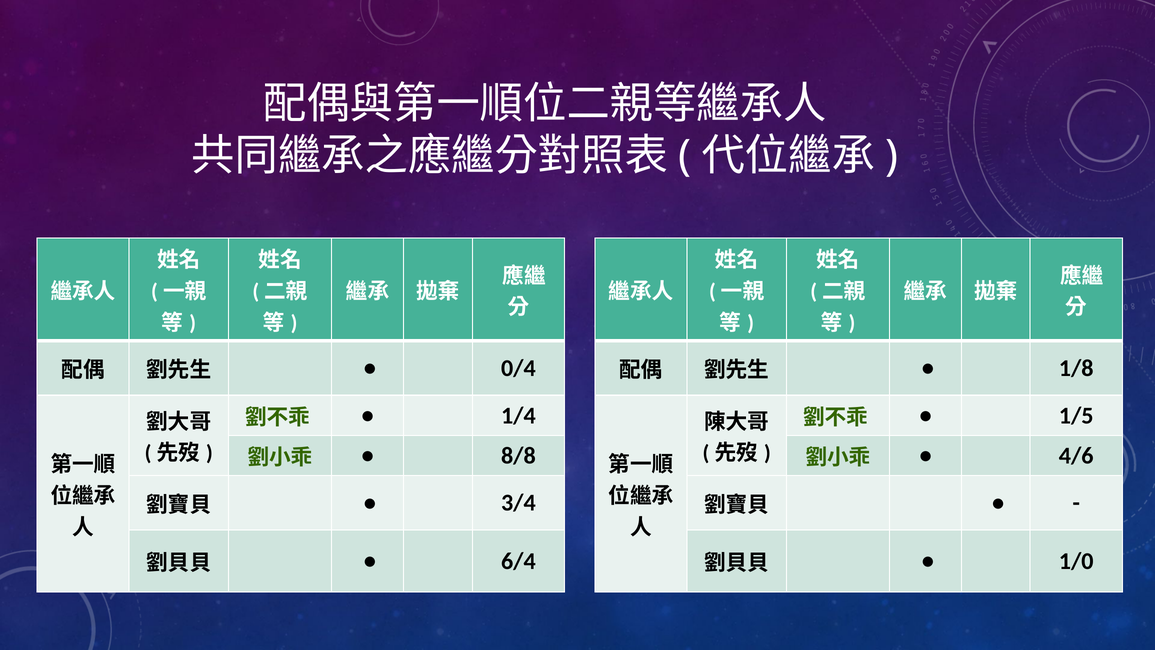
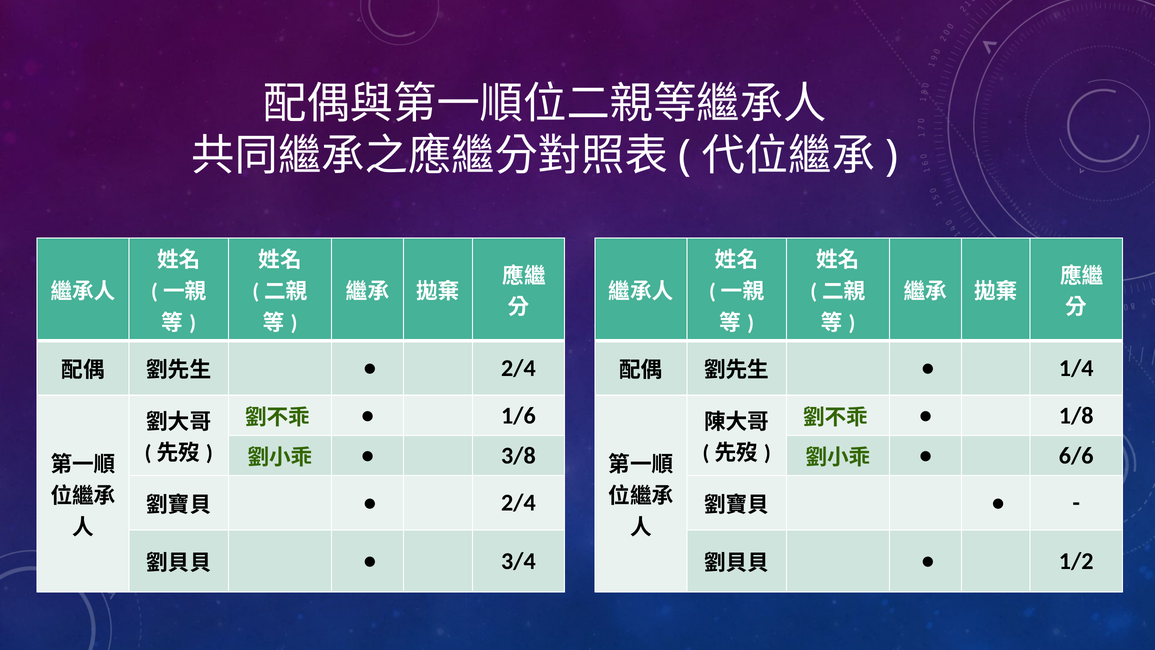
0/4: 0/4 -> 2/4 (518, 368)
1/8: 1/8 -> 1/4 (1076, 368)
1/4: 1/4 -> 1/6 (518, 415)
1/5: 1/5 -> 1/8 (1076, 415)
8/8: 8/8 -> 3/8 (518, 455)
4/6: 4/6 -> 6/6 (1076, 455)
3/4: 3/4 -> 2/4 (518, 503)
6/4: 6/4 -> 3/4 (518, 561)
1/0: 1/0 -> 1/2 (1076, 561)
